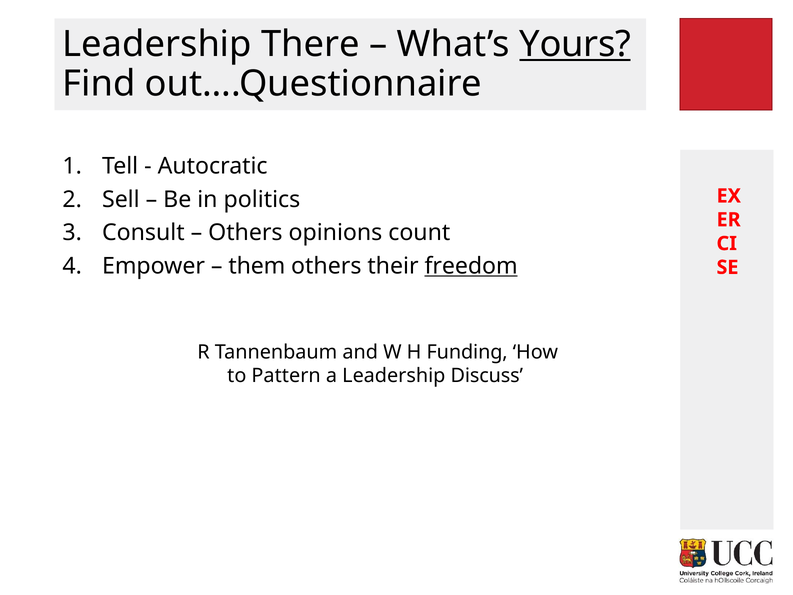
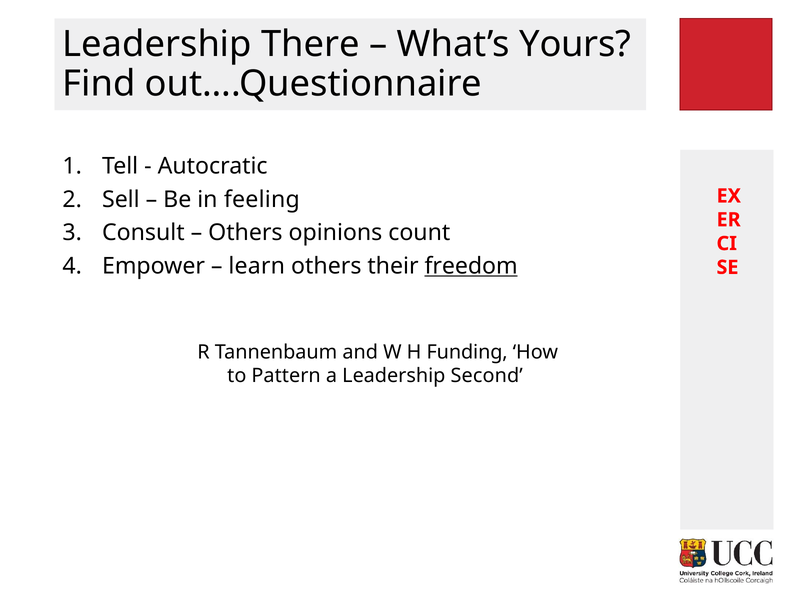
Yours underline: present -> none (575, 44)
politics: politics -> feeling (262, 199)
them: them -> learn (257, 266)
Discuss: Discuss -> Second (487, 376)
